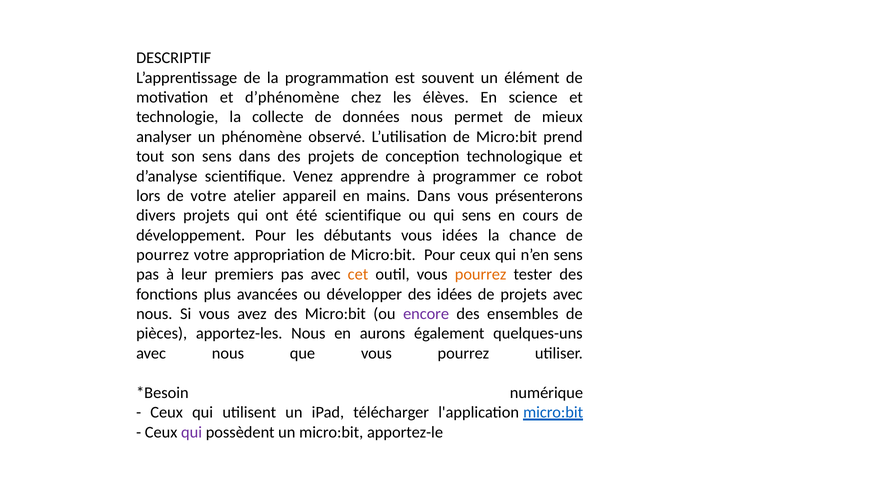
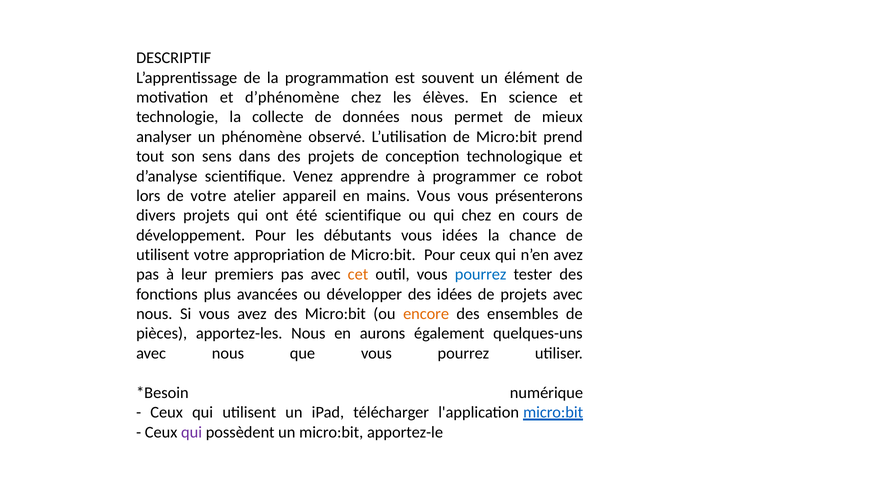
mains Dans: Dans -> Vous (434, 196)
qui sens: sens -> chez (476, 215)
pourrez: pourrez -> utilisent (163, 255)
n’en sens: sens -> avez (568, 255)
pourrez colour: orange -> blue (481, 274)
encore colour: purple -> orange (426, 314)
